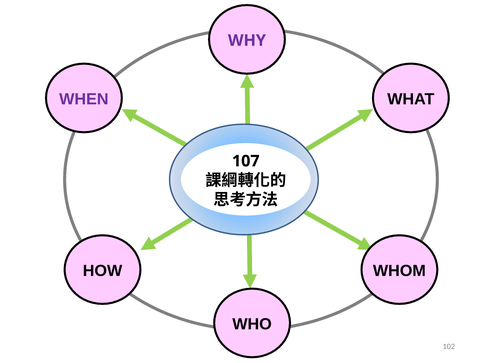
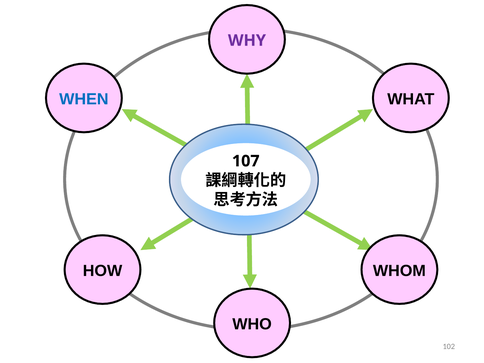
WHEN colour: purple -> blue (84, 99)
